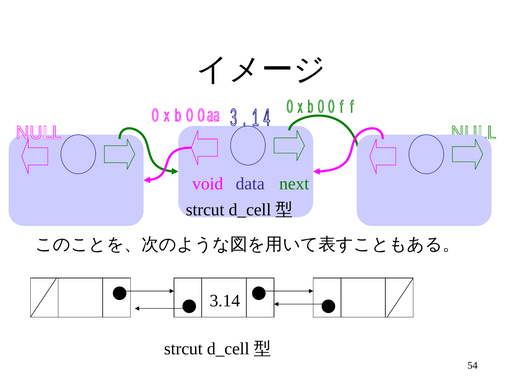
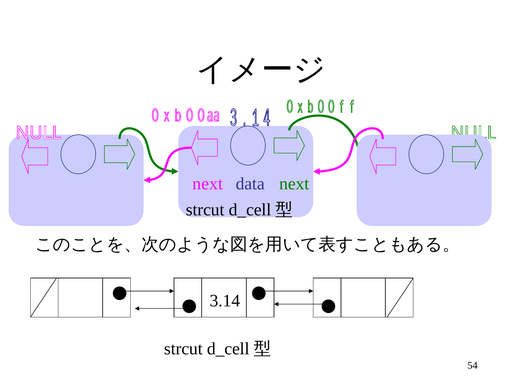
void: void -> next (208, 184)
